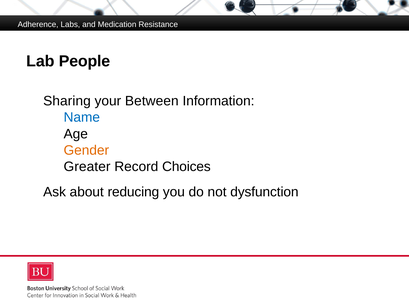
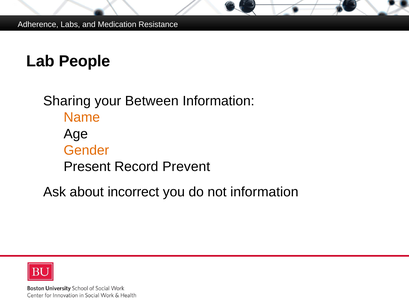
Name colour: blue -> orange (82, 117)
Greater: Greater -> Present (87, 166)
Choices: Choices -> Prevent (186, 166)
reducing: reducing -> incorrect (133, 192)
not dysfunction: dysfunction -> information (264, 192)
